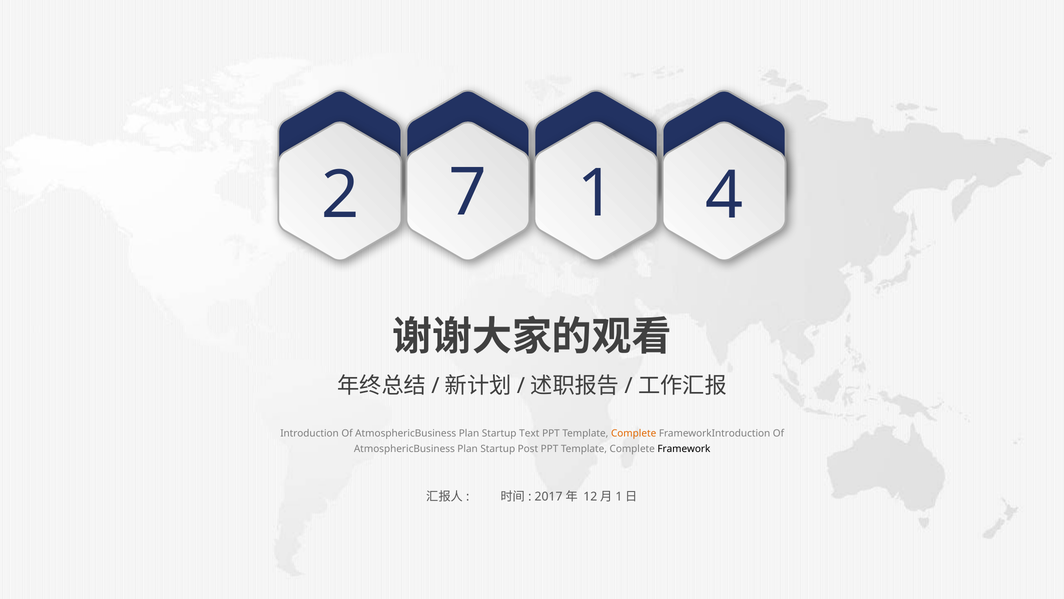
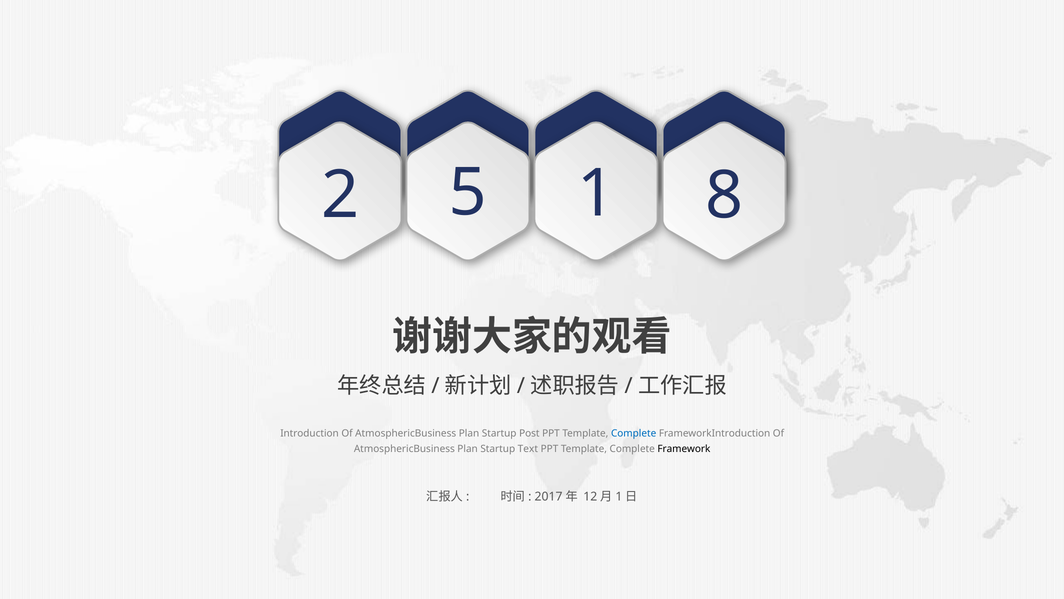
7: 7 -> 5 (468, 192)
4: 4 -> 8 (724, 196)
Text: Text -> Post (529, 433)
Complete colour: orange -> blue (634, 433)
Post: Post -> Text (528, 449)
